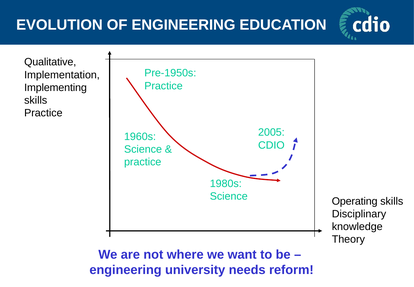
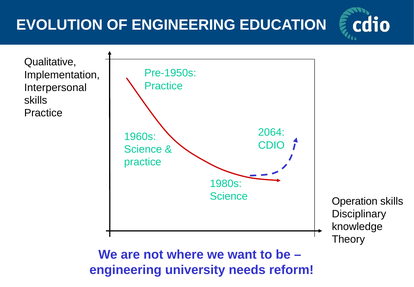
Implementing: Implementing -> Interpersonal (55, 87)
2005: 2005 -> 2064 (271, 132)
Operating: Operating -> Operation (355, 201)
